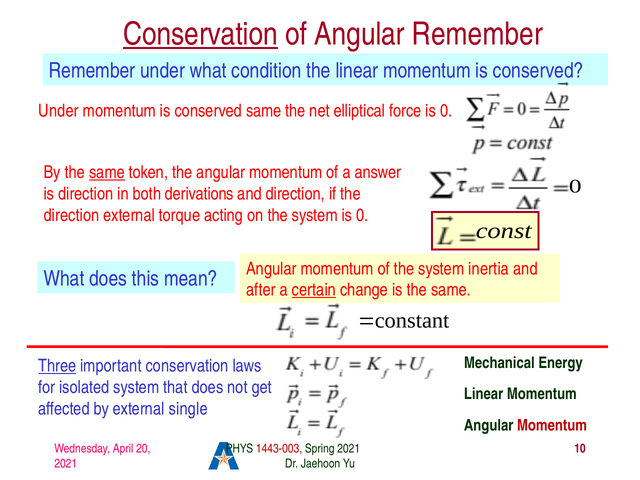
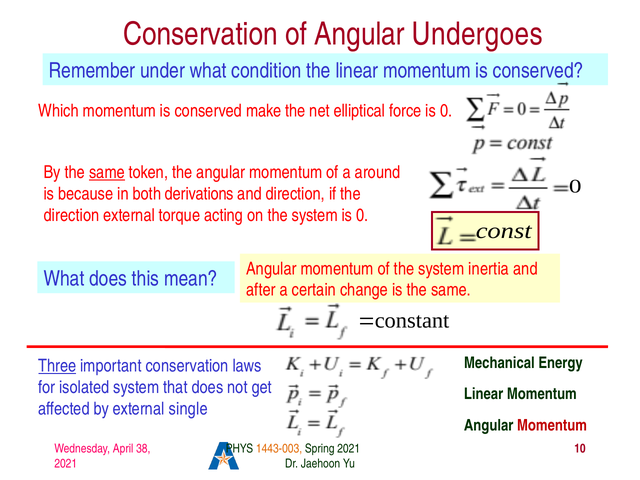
Conservation underline: present -> none (201, 34)
Angular Remember: Remember -> Undergoes (477, 34)
Under: Under -> Which (59, 111)
conserved same: same -> make (264, 111)
answer: answer -> around (378, 173)
is direction: direction -> because (86, 194)
certain underline: present -> none (314, 290)
20: 20 -> 38 (143, 449)
1443-003 colour: red -> orange (279, 449)
